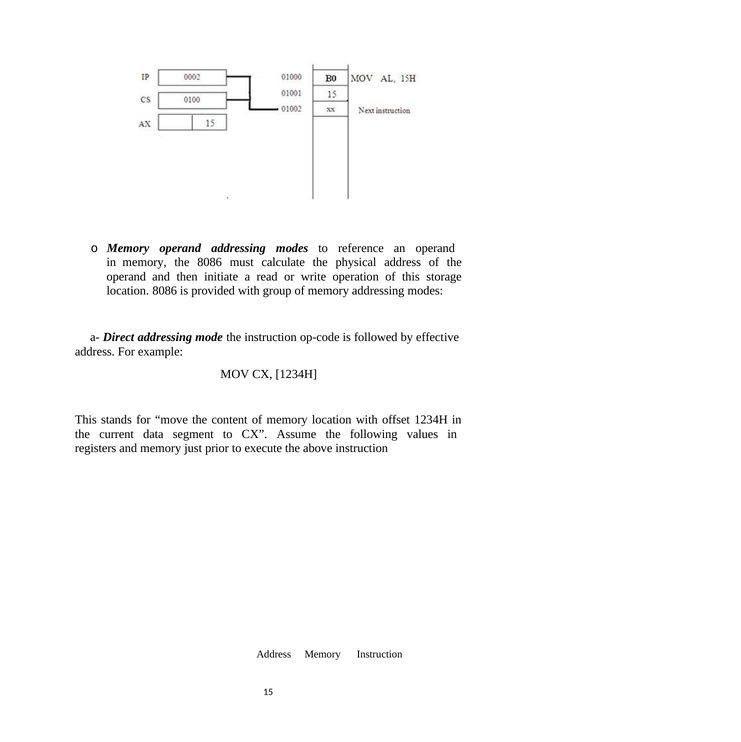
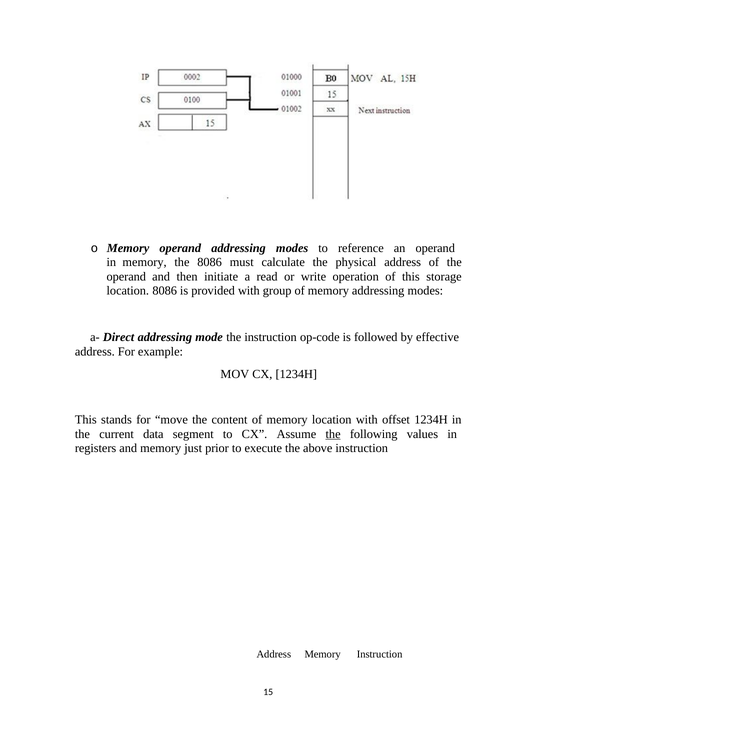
the underline: none -> present (333, 434)
